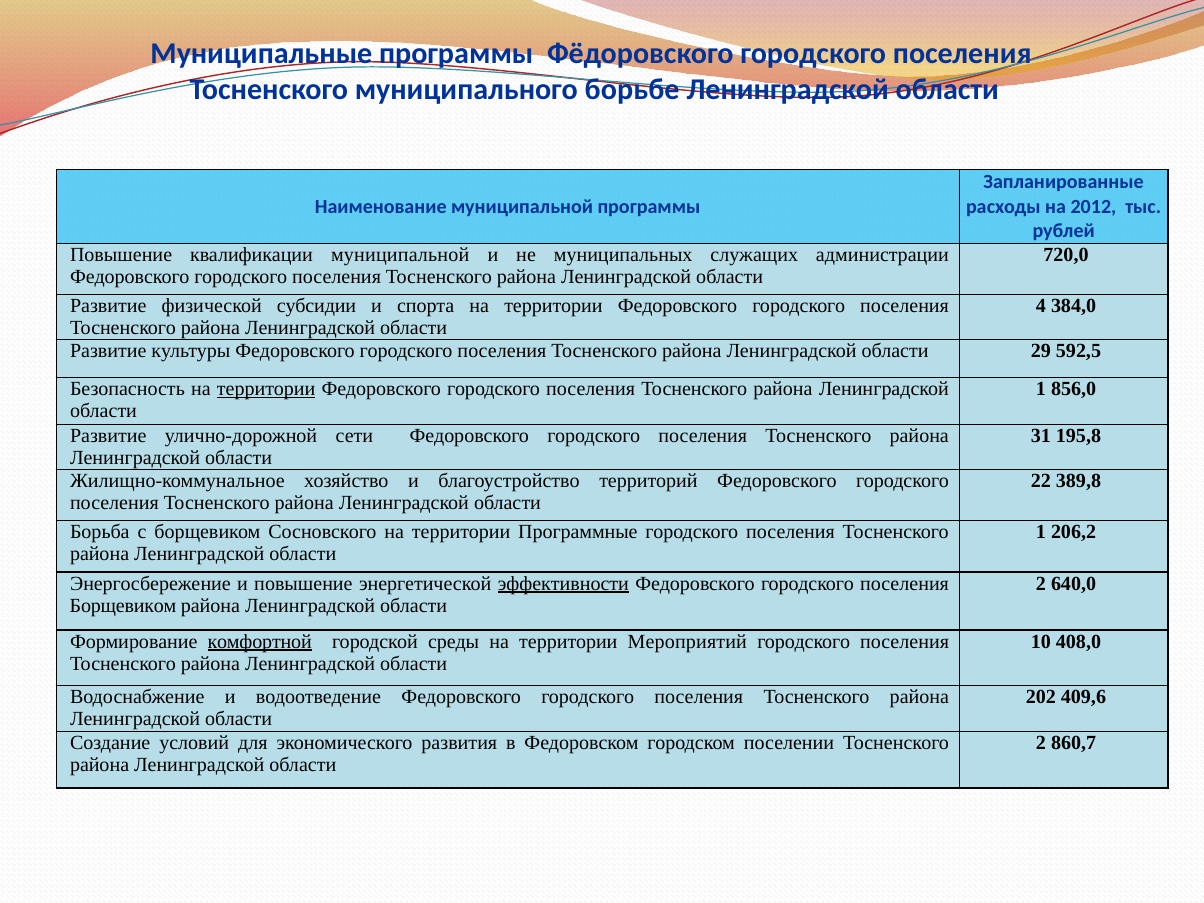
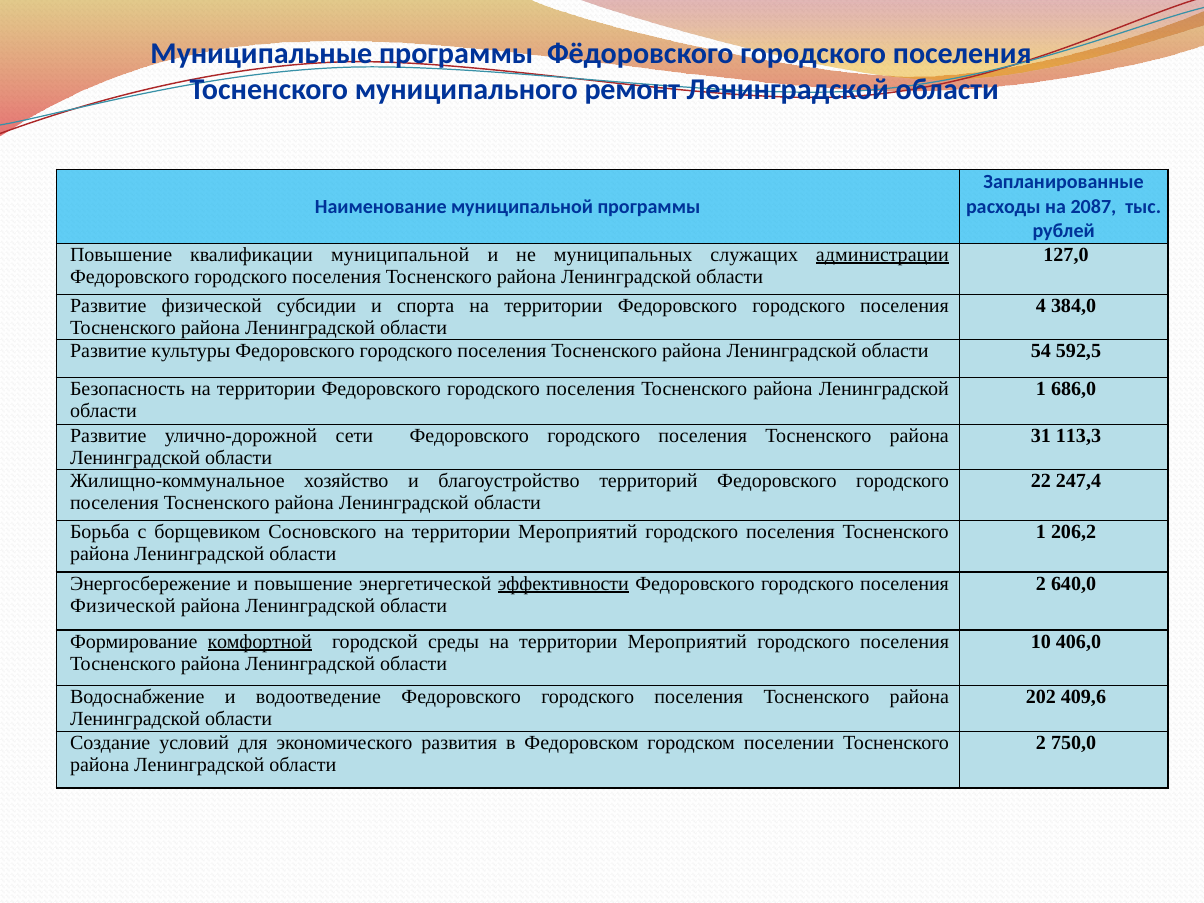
борьбе: борьбе -> ремонт (632, 90)
2012: 2012 -> 2087 (1093, 207)
администрации underline: none -> present (882, 254)
720,0: 720,0 -> 127,0 (1066, 254)
29: 29 -> 54 (1041, 351)
территории underline: present -> none (266, 389)
856,0: 856,0 -> 686,0 (1074, 389)
195,8: 195,8 -> 113,3 (1079, 436)
389,8: 389,8 -> 247,4 (1079, 481)
Сосновского на территории Программные: Программные -> Мероприятий (578, 532)
Борщевиком: Борщевиком -> Физической (123, 606)
408,0: 408,0 -> 406,0 (1079, 641)
860,7: 860,7 -> 750,0 (1074, 743)
